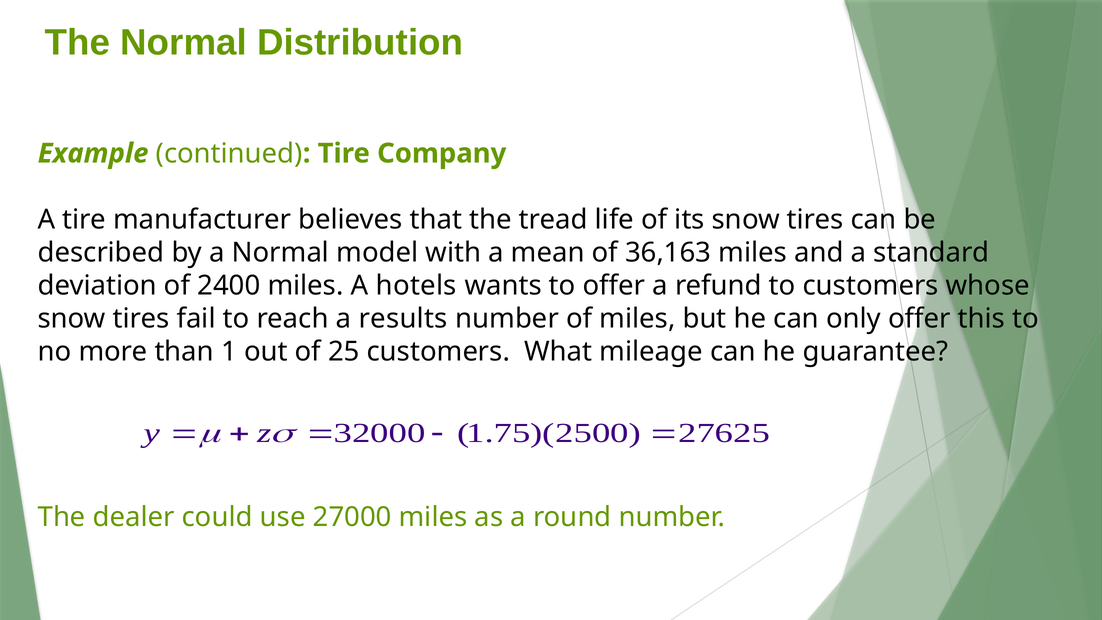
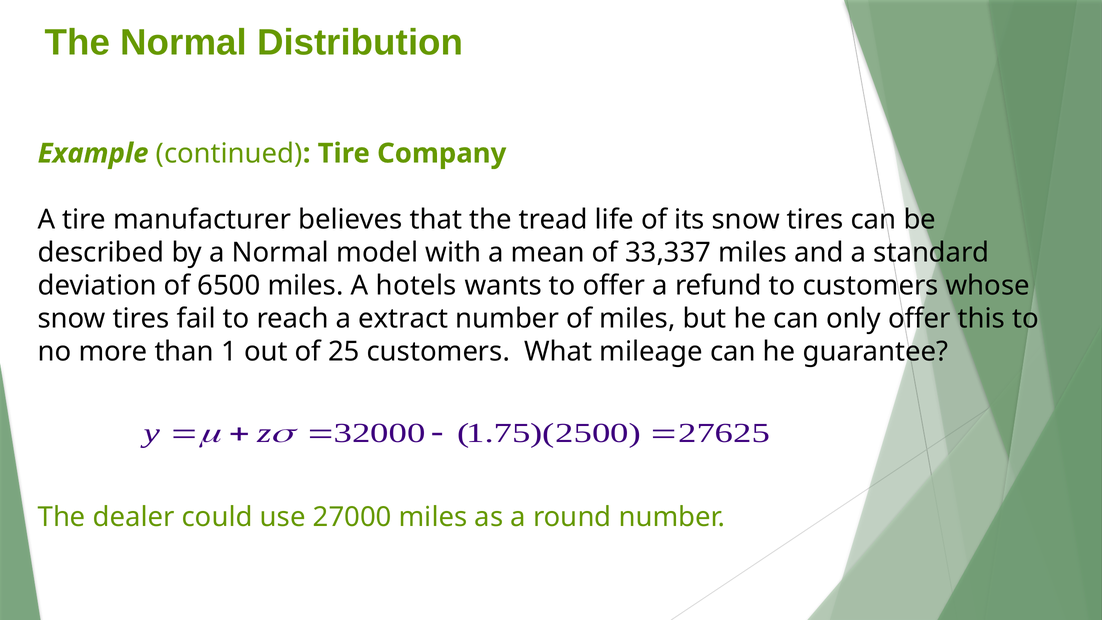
36,163: 36,163 -> 33,337 (668, 253)
2400: 2400 -> 6500 (229, 286)
results: results -> extract (403, 319)
